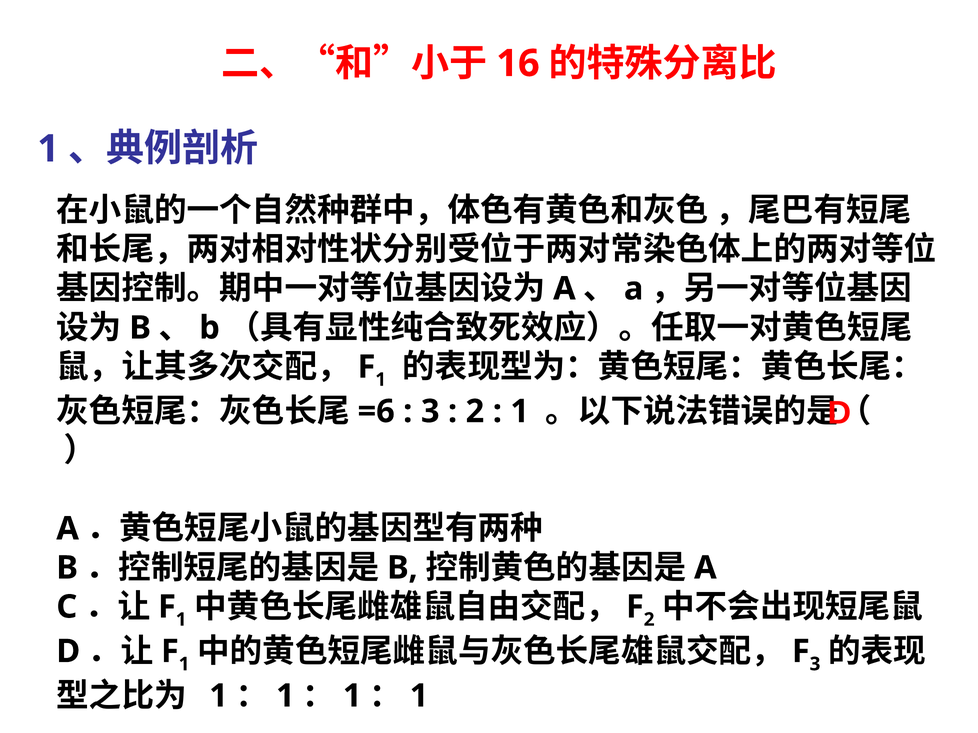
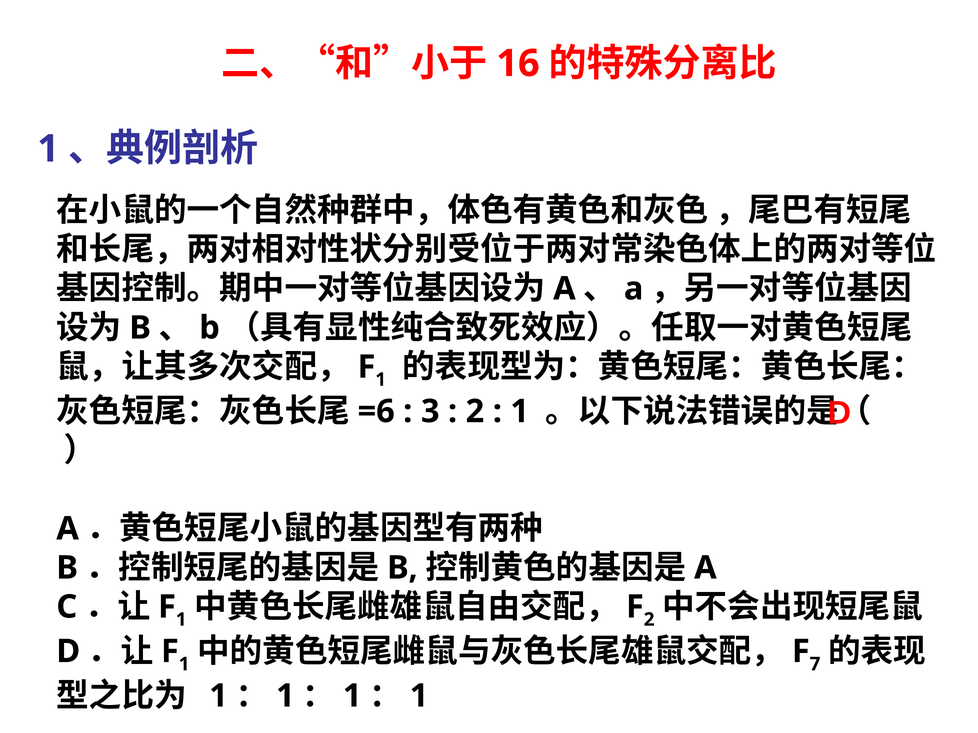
3: 3 -> 7 (815, 664)
